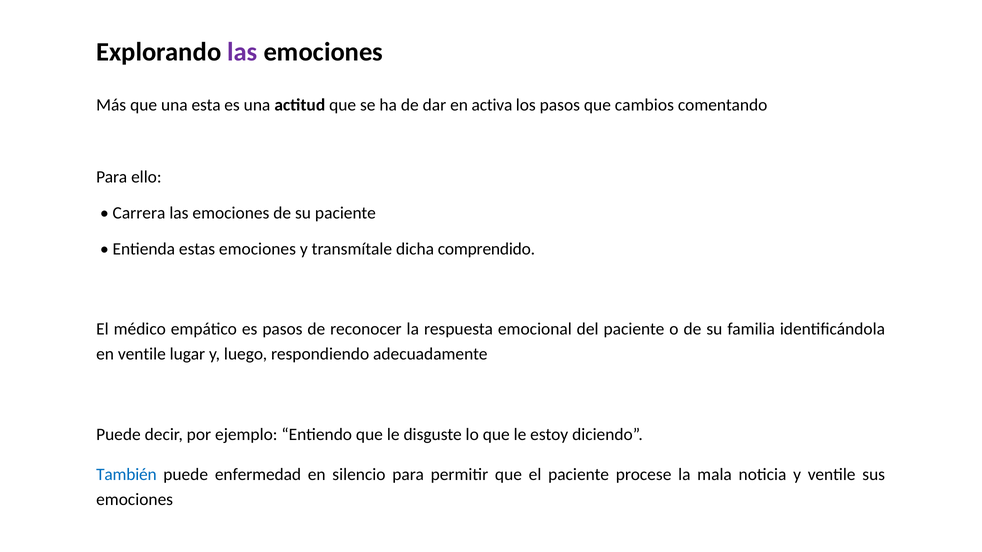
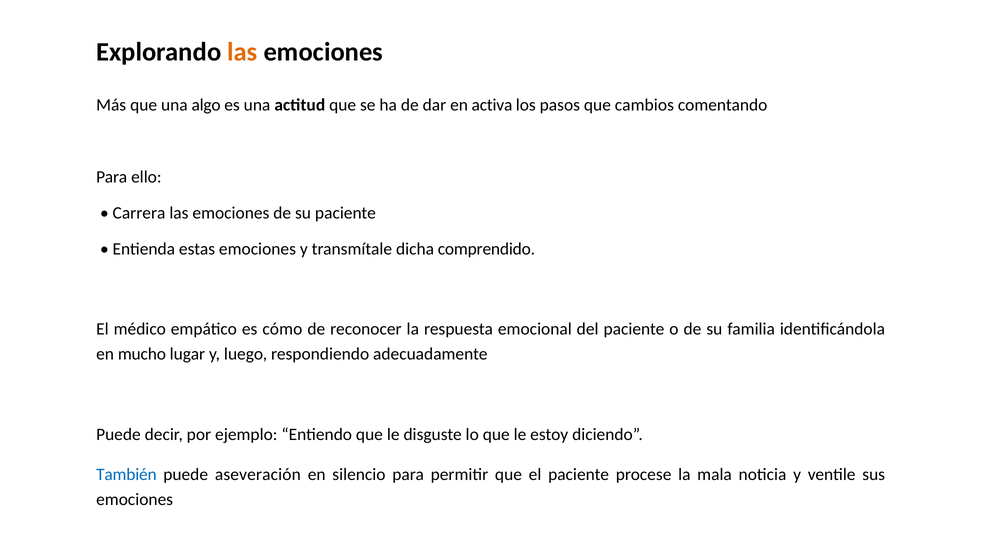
las colour: purple -> orange (242, 52)
esta: esta -> algo (206, 105)
es pasos: pasos -> cómo (282, 329)
en ventile: ventile -> mucho (142, 354)
enfermedad: enfermedad -> aseveración (258, 475)
